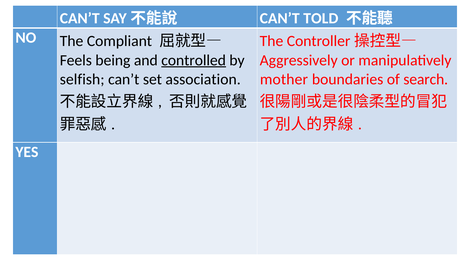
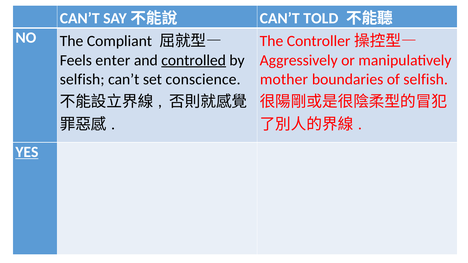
being: being -> enter (113, 60)
association: association -> conscience (203, 79)
of search: search -> selfish (426, 79)
YES underline: none -> present (27, 152)
